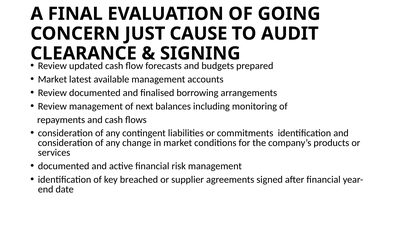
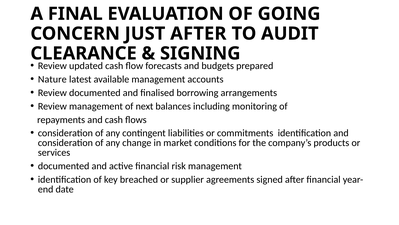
JUST CAUSE: CAUSE -> AFTER (198, 34)
Market: Market -> Nature (52, 79)
